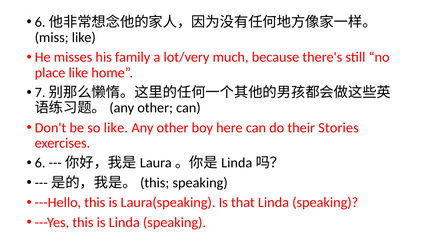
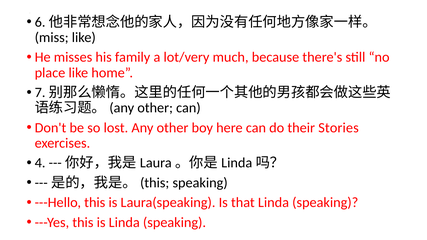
so like: like -> lost (116, 128)
6: 6 -> 4 (40, 163)
